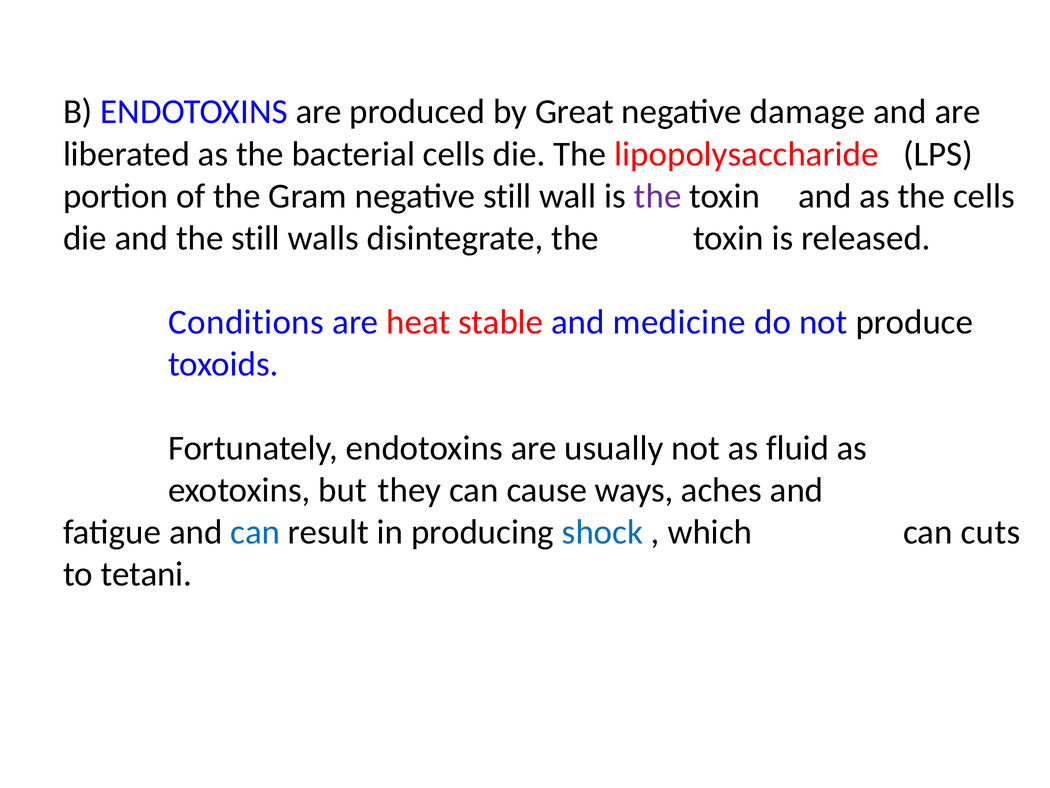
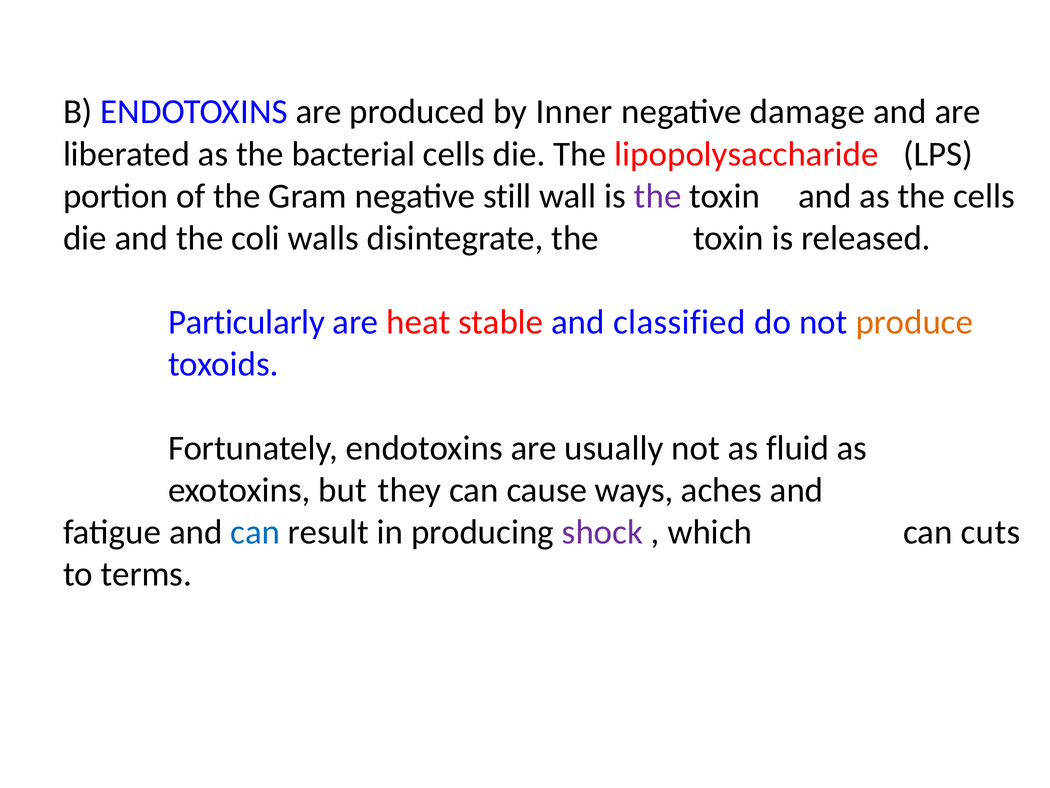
Great: Great -> Inner (574, 112)
the still: still -> coli (256, 238)
Conditions: Conditions -> Particularly (246, 322)
medicine: medicine -> classified (679, 322)
produce colour: black -> orange (914, 322)
shock colour: blue -> purple (602, 532)
tetani: tetani -> terms (146, 574)
